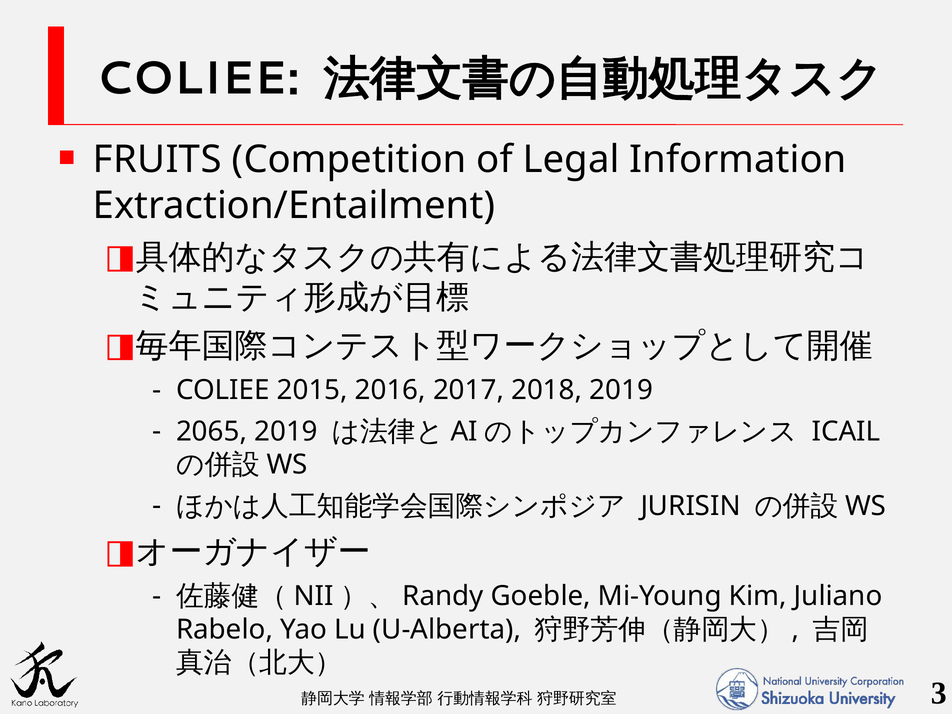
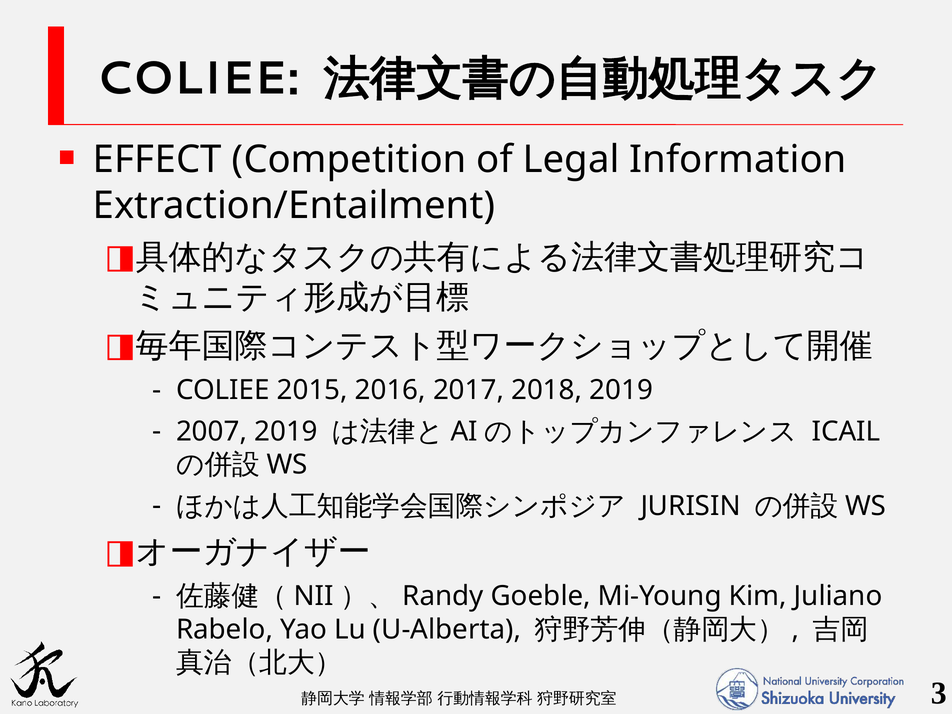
FRUITS: FRUITS -> EFFECT (157, 160)
2065: 2065 -> 2007 (212, 431)
